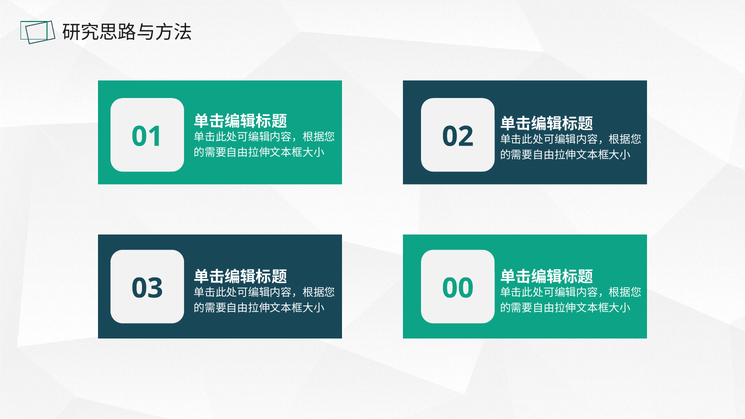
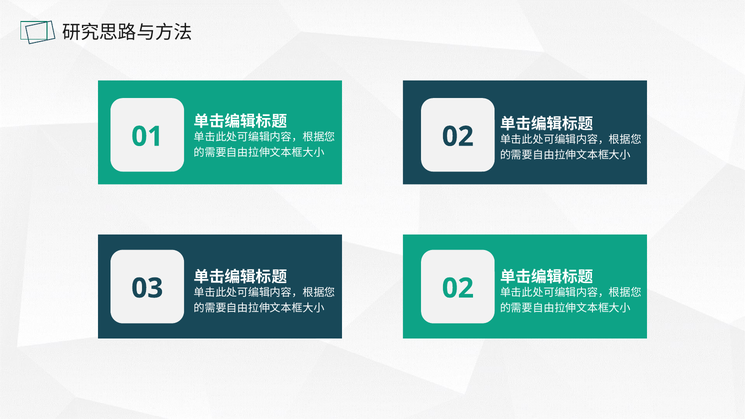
00: 00 -> 02 (458, 288)
